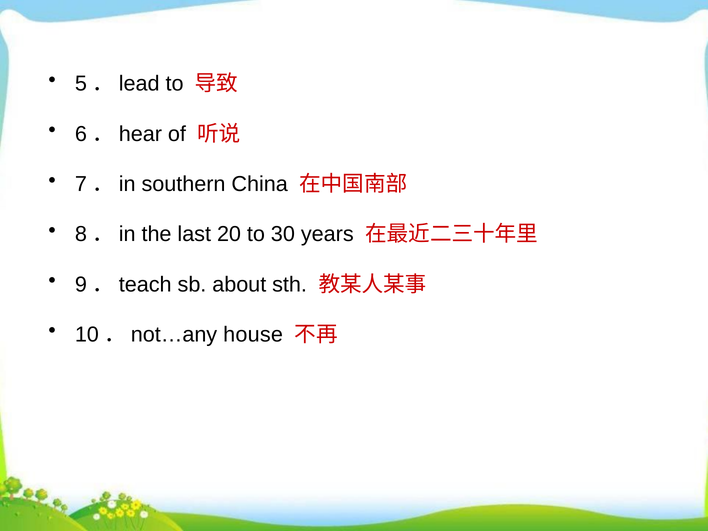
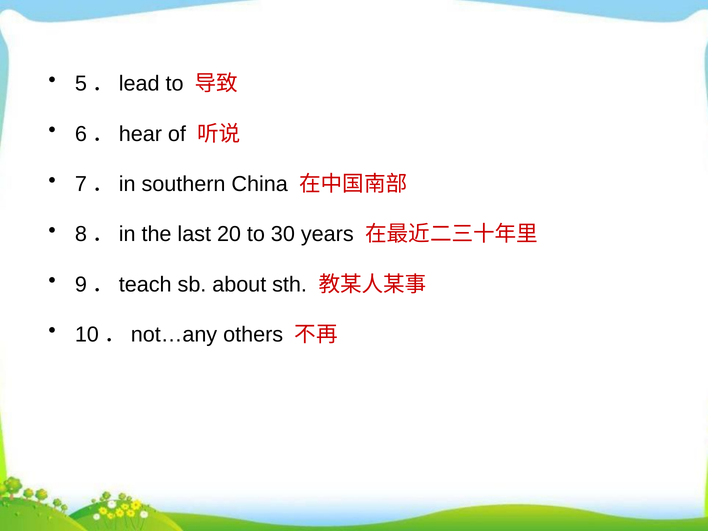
house: house -> others (253, 335)
